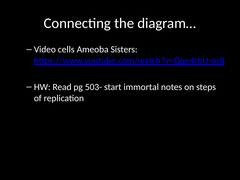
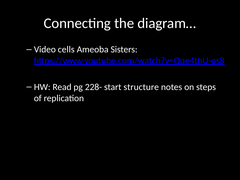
503-: 503- -> 228- (93, 87)
immortal: immortal -> structure (141, 87)
